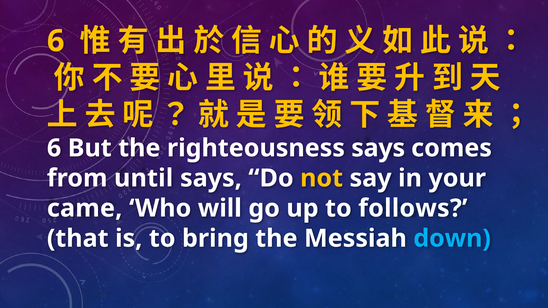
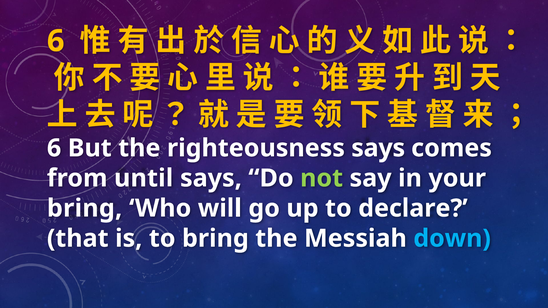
not colour: yellow -> light green (322, 178)
came: came -> bring (85, 208)
follows: follows -> declare (413, 208)
